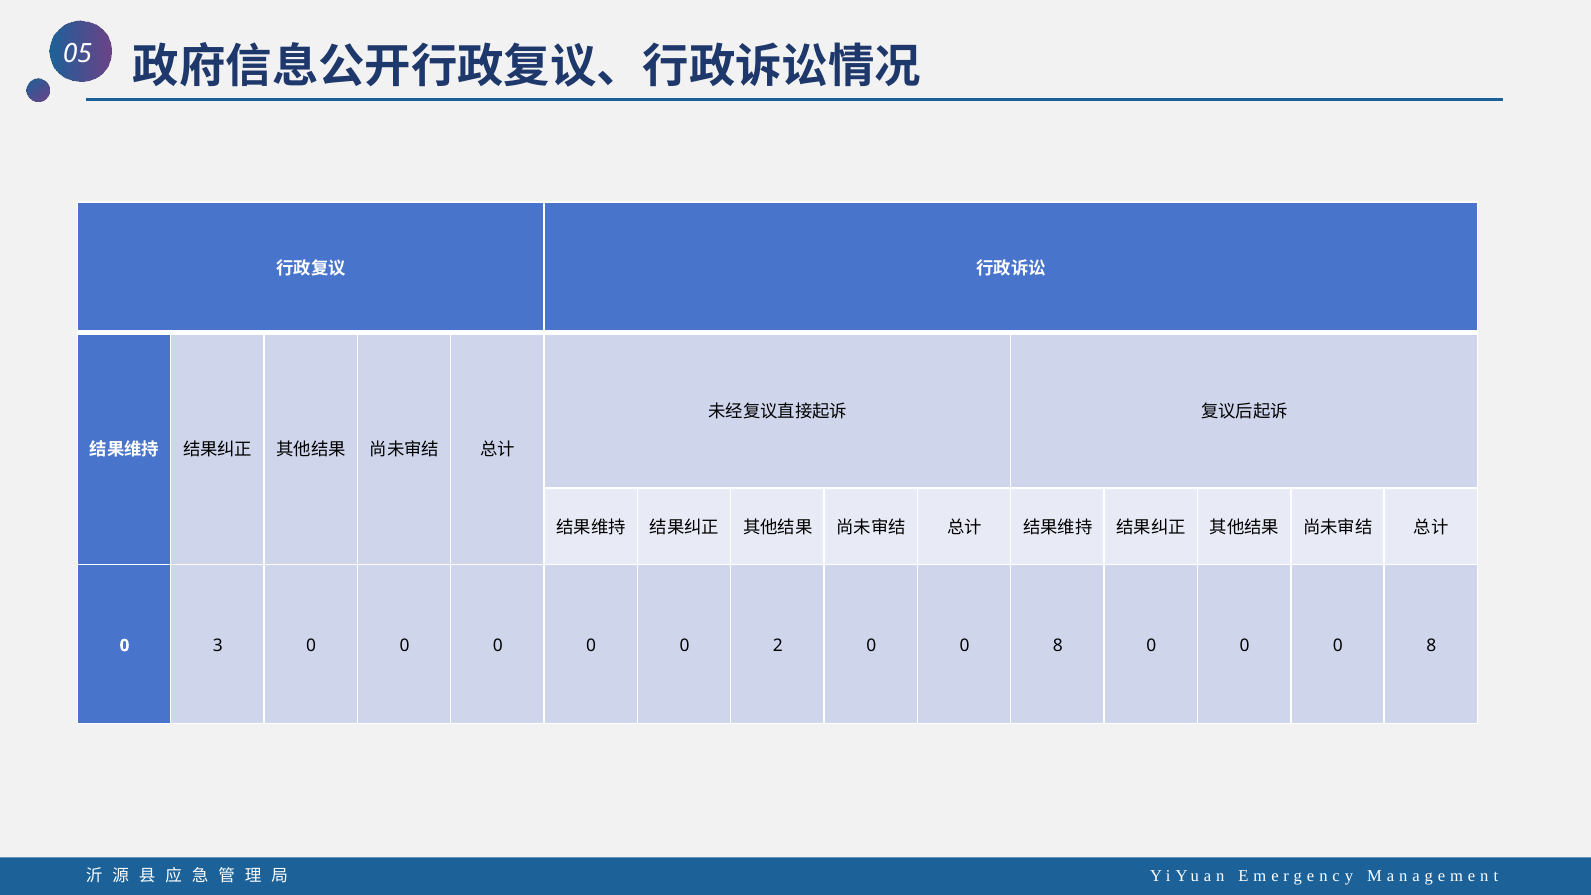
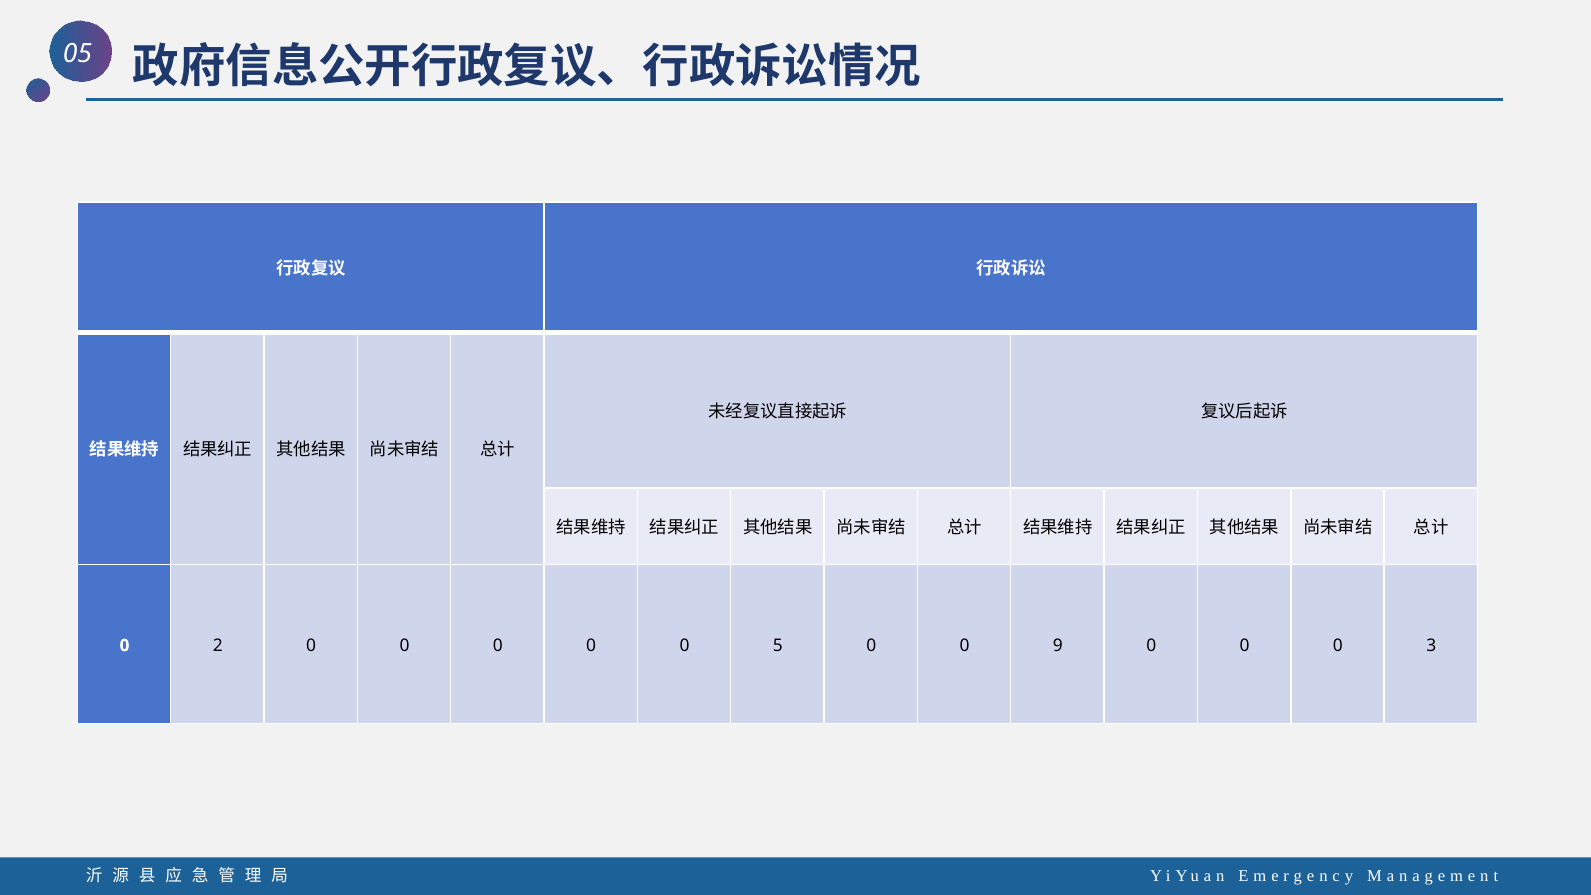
3: 3 -> 2 (218, 645)
2: 2 -> 5 (778, 645)
8: 8 -> 9 (1058, 645)
0 0 0 8: 8 -> 3 (1431, 645)
